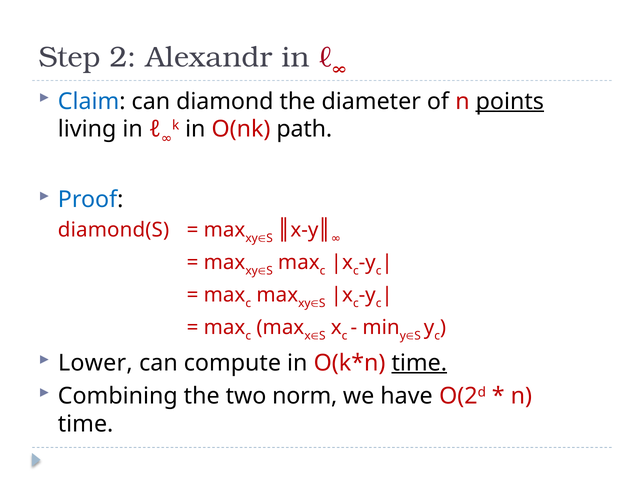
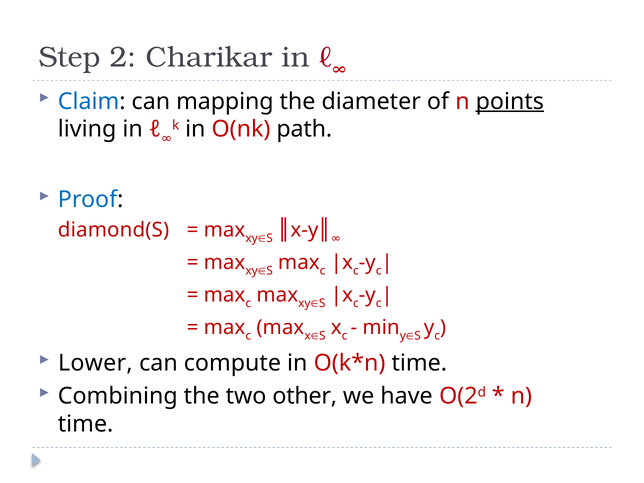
Alexandr: Alexandr -> Charikar (209, 57)
diamond: diamond -> mapping (225, 101)
time underline: present -> none (419, 363)
norm: norm -> other (305, 396)
